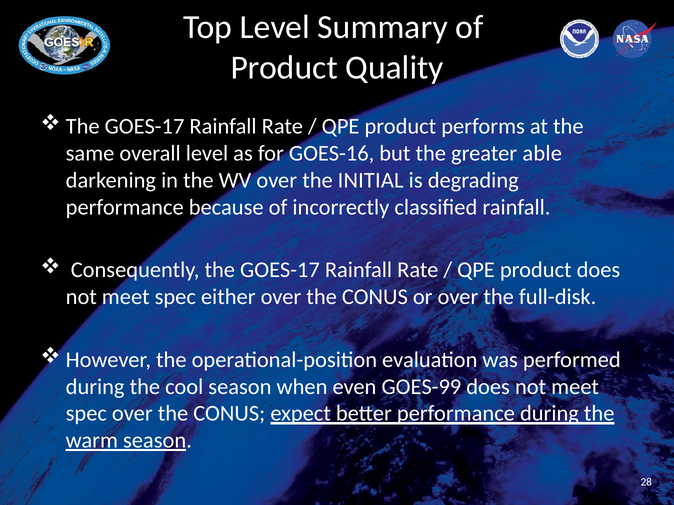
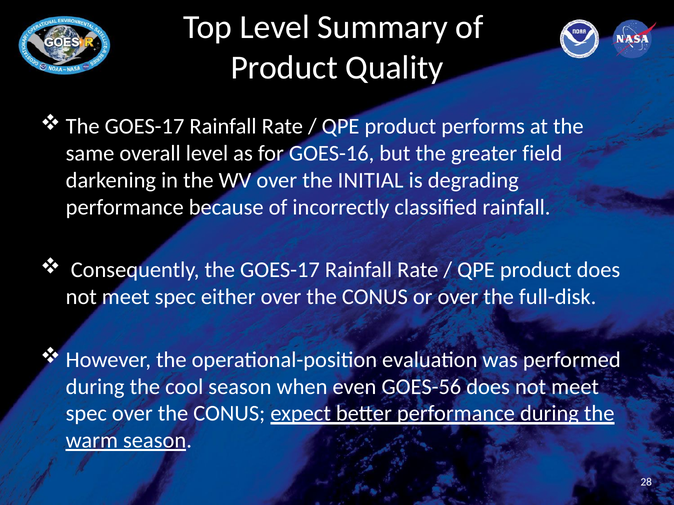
able: able -> field (542, 153)
GOES-99: GOES-99 -> GOES-56 (421, 387)
